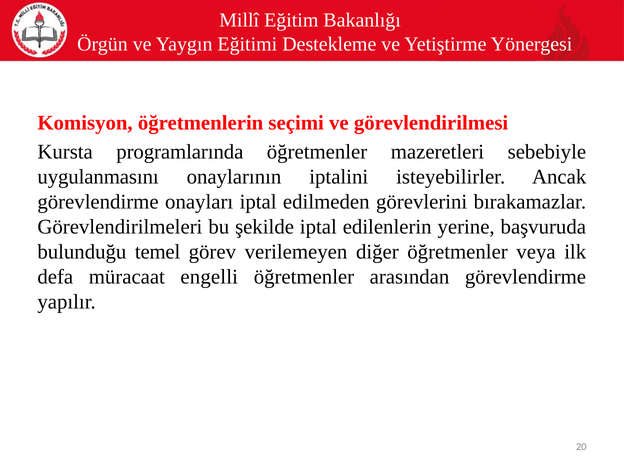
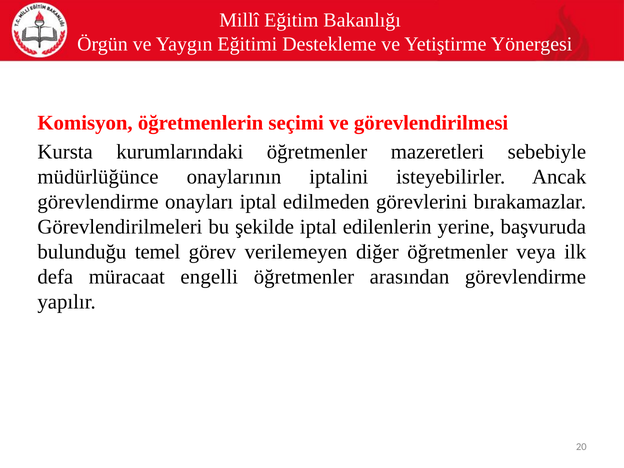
programlarında: programlarında -> kurumlarındaki (180, 152)
uygulanmasını: uygulanmasını -> müdürlüğünce (98, 177)
